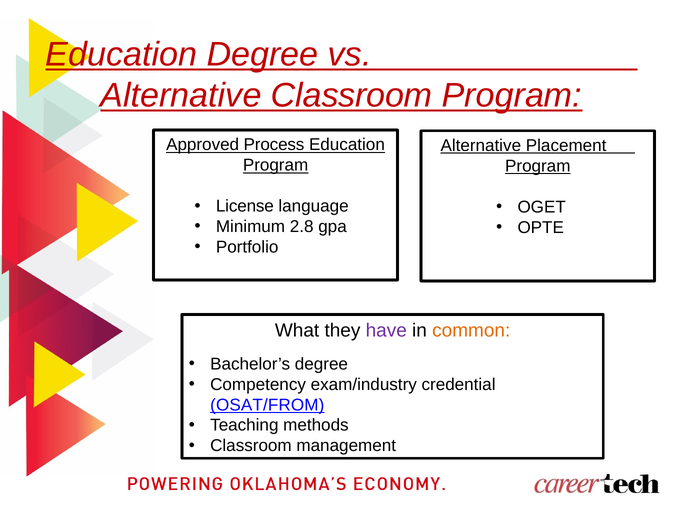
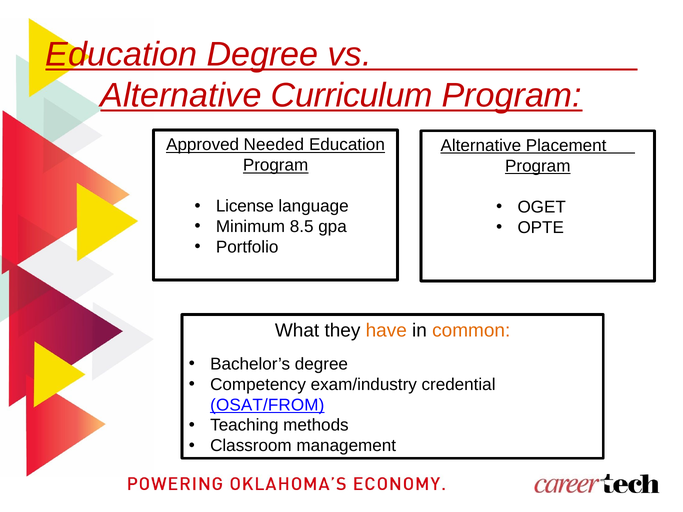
Alternative Classroom: Classroom -> Curriculum (352, 96)
Process: Process -> Needed (274, 145)
2.8: 2.8 -> 8.5 (302, 227)
have colour: purple -> orange (386, 331)
